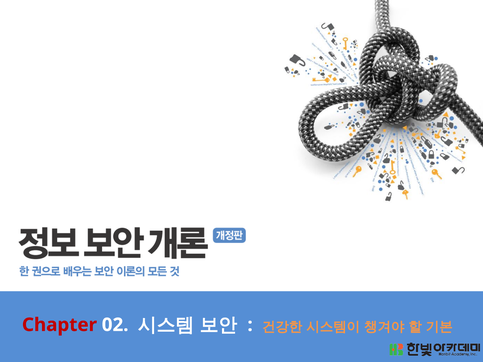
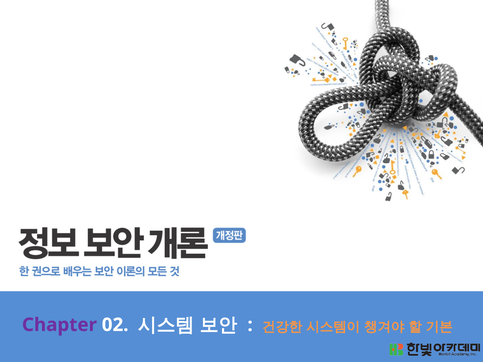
Chapter colour: red -> purple (59, 325)
